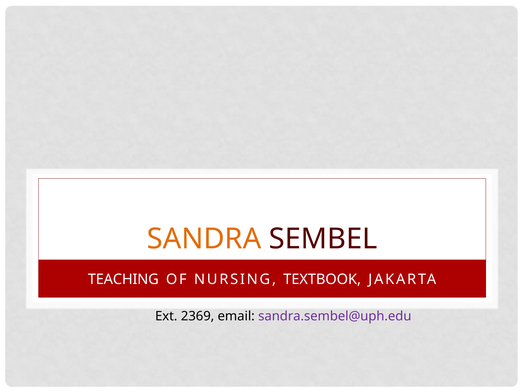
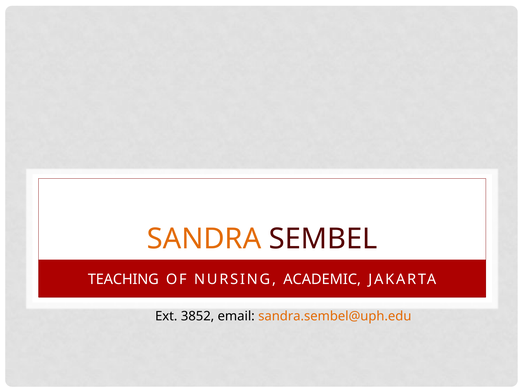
TEXTBOOK: TEXTBOOK -> ACADEMIC (322, 280)
2369: 2369 -> 3852 (198, 316)
sandra.sembel@uph.edu colour: purple -> orange (335, 316)
